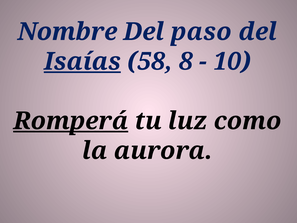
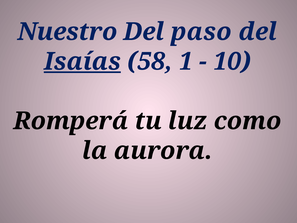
Nombre: Nombre -> Nuestro (67, 32)
8: 8 -> 1 (186, 61)
Romperá underline: present -> none (71, 121)
